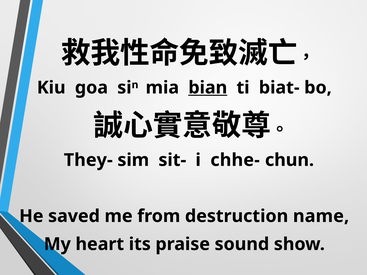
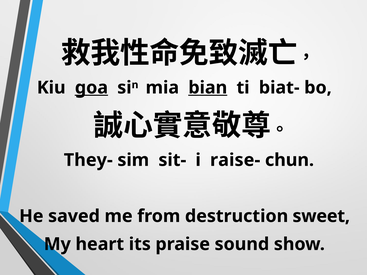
goa underline: none -> present (91, 88)
chhe-: chhe- -> raise- (235, 160)
name: name -> sweet (321, 216)
